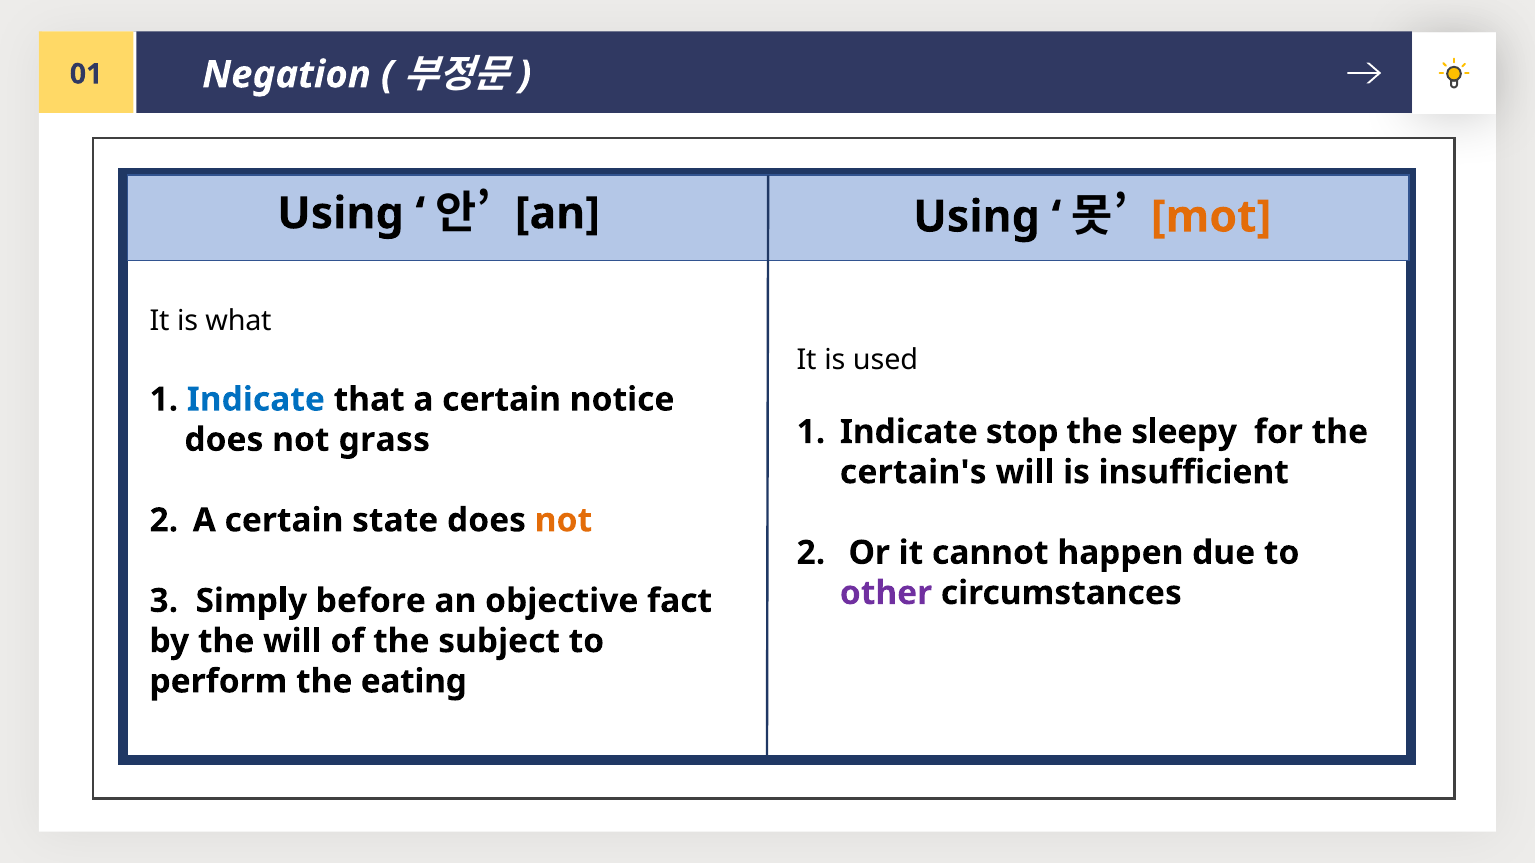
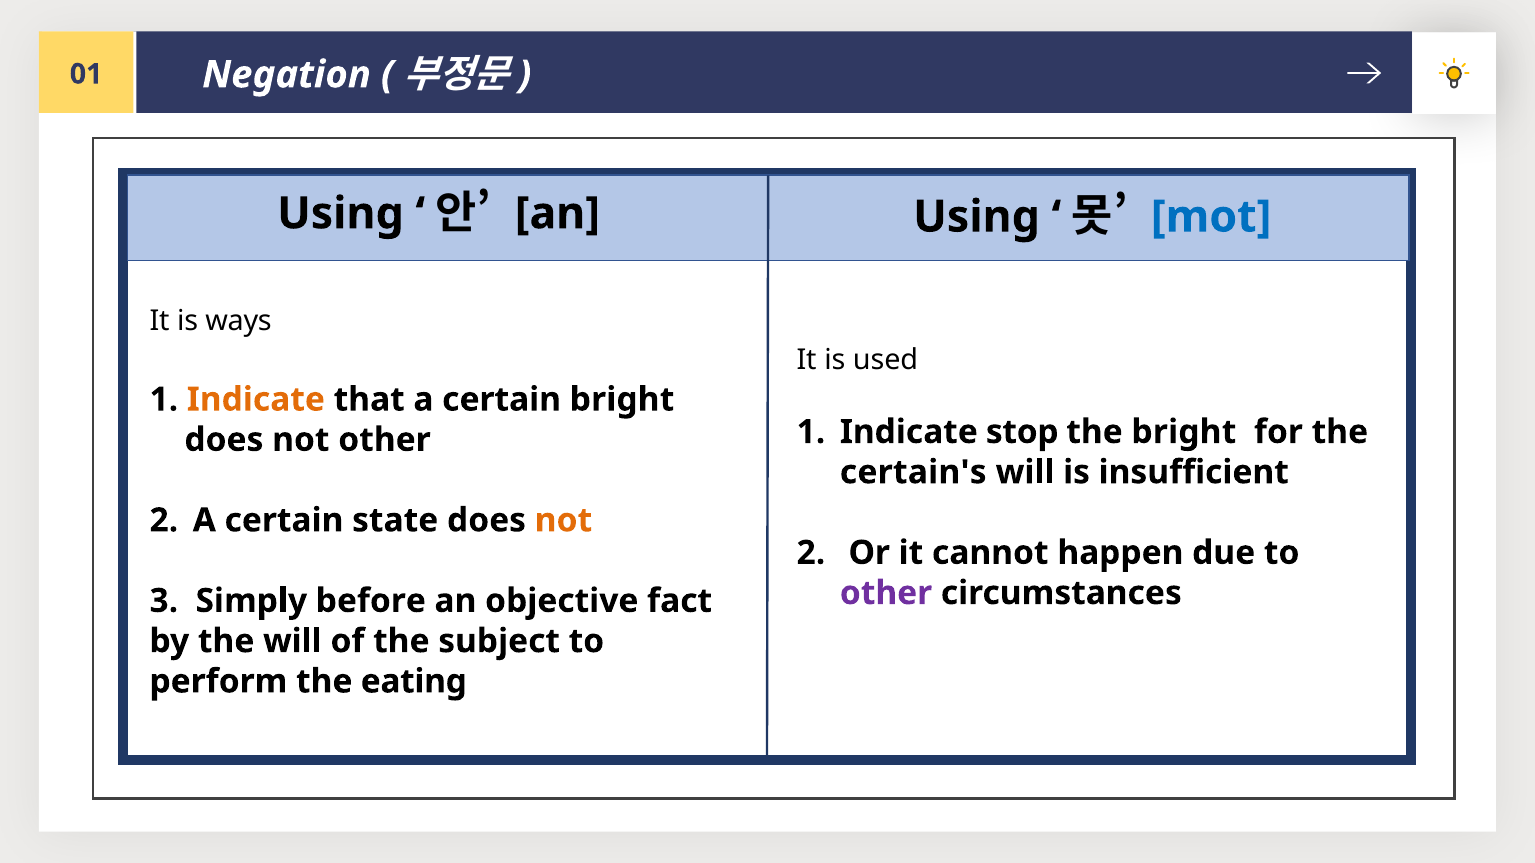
mot colour: orange -> blue (1211, 217)
what: what -> ways (239, 322)
Indicate colour: blue -> orange (256, 400)
certain notice: notice -> bright (622, 400)
the sleepy: sleepy -> bright (1184, 432)
not grass: grass -> other (384, 440)
